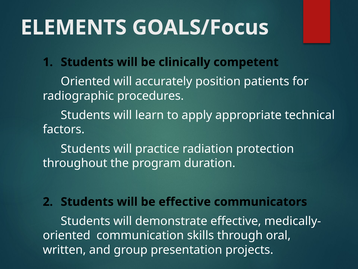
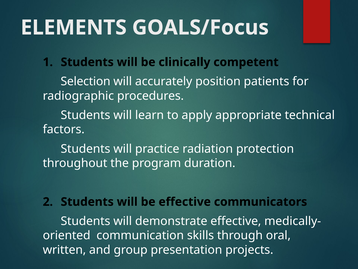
Oriented: Oriented -> Selection (86, 81)
